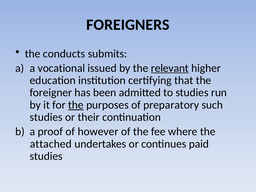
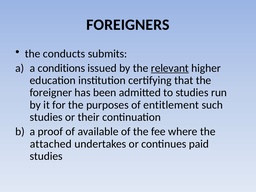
vocational: vocational -> conditions (61, 68)
the underline: present -> none (76, 105)
preparatory: preparatory -> entitlement (171, 105)
however: however -> available (98, 132)
